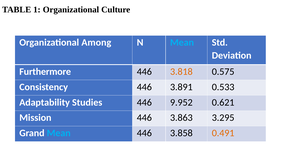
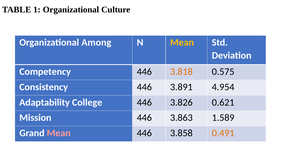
Mean colour: light blue -> yellow (182, 43)
Furthermore: Furthermore -> Competency (45, 72)
0.533: 0.533 -> 4.954 (223, 87)
Studies: Studies -> College (87, 103)
9.952: 9.952 -> 3.826 (181, 103)
3.295: 3.295 -> 1.589 (223, 118)
Mean colour: light blue -> pink (59, 134)
